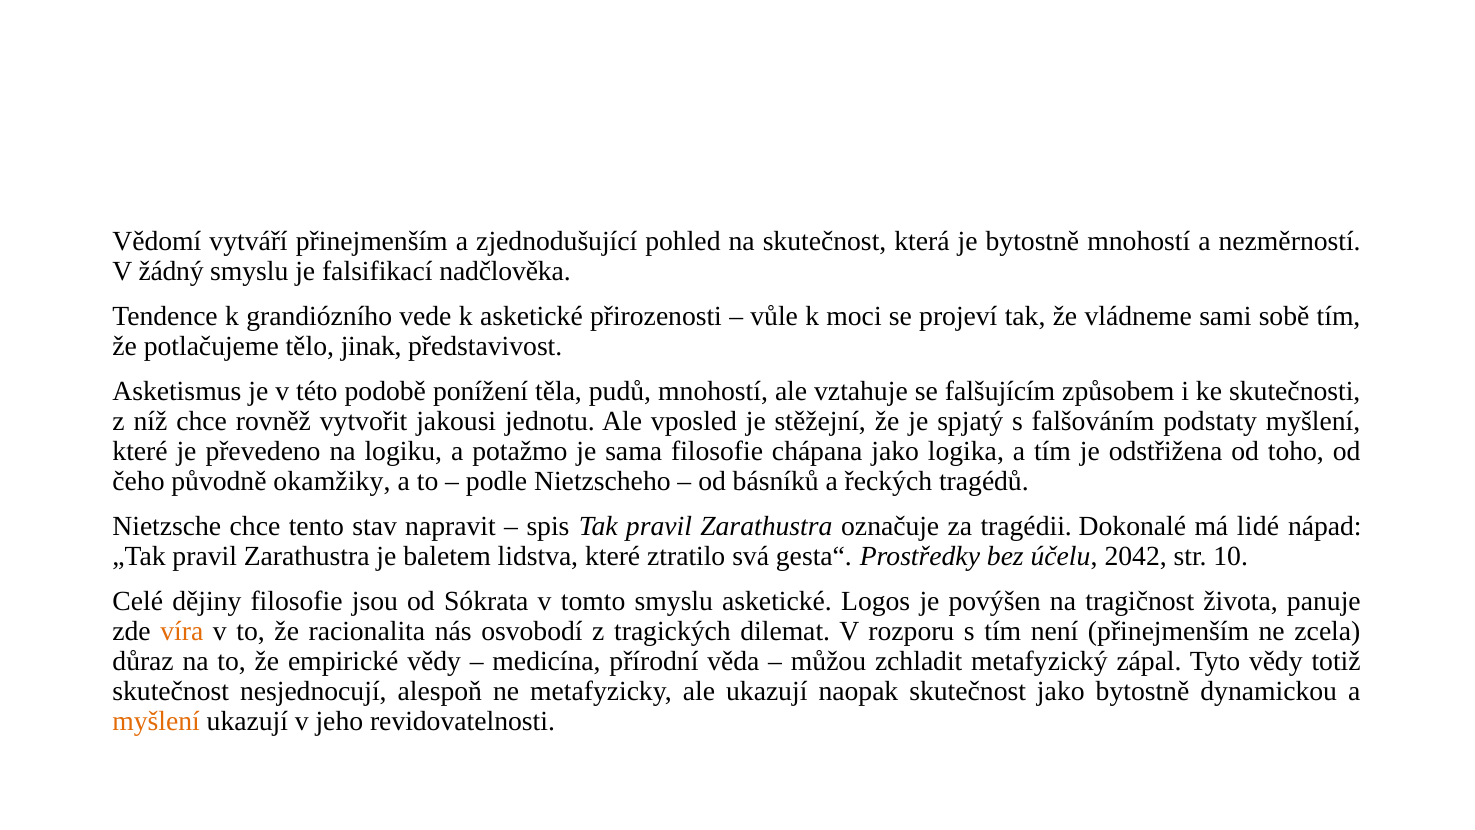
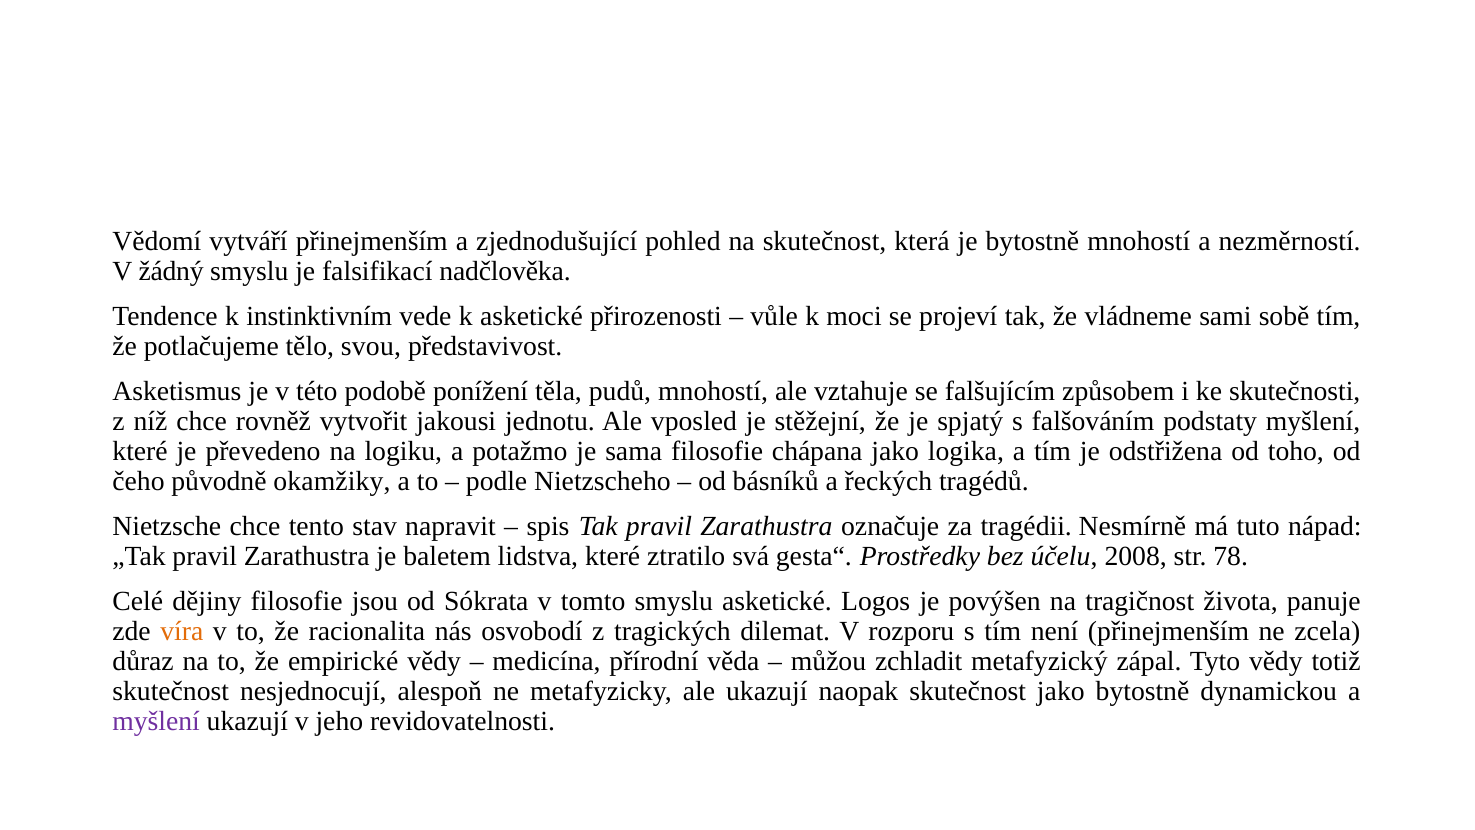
grandiózního: grandiózního -> instinktivním (319, 316)
jinak: jinak -> svou (371, 346)
Dokonalé: Dokonalé -> Nesmírně (1132, 526)
lidé: lidé -> tuto (1258, 526)
2042: 2042 -> 2008 (1136, 556)
10: 10 -> 78 (1231, 556)
myšlení colour: orange -> purple (156, 721)
